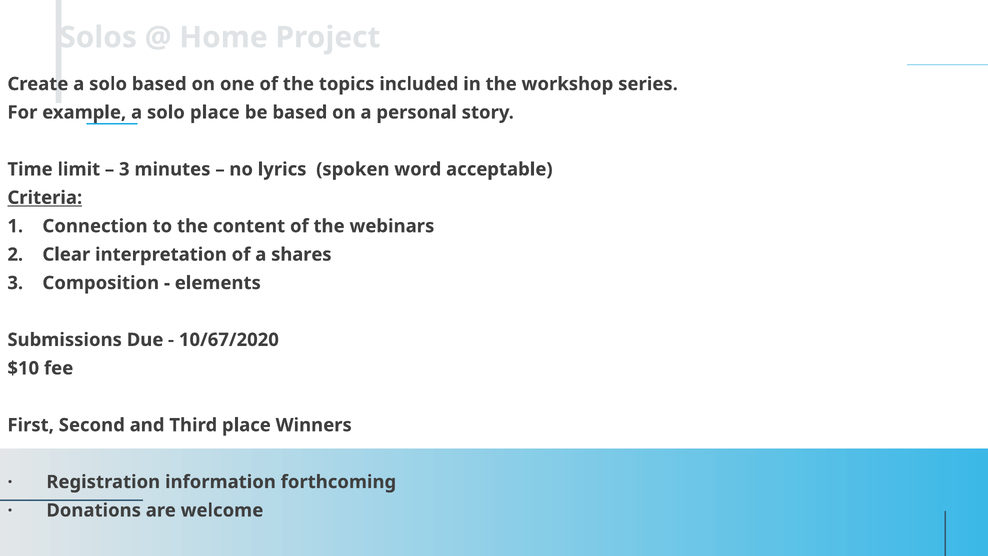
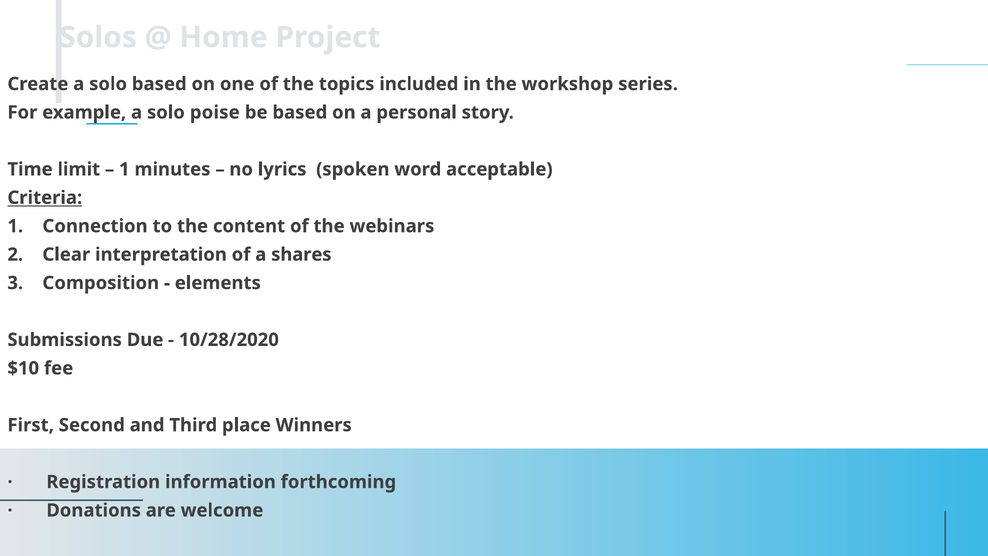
solo place: place -> poise (215, 112)
3: 3 -> 1 (124, 169)
10/67/2020: 10/67/2020 -> 10/28/2020 (229, 340)
